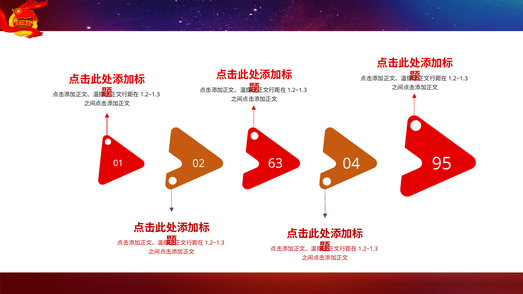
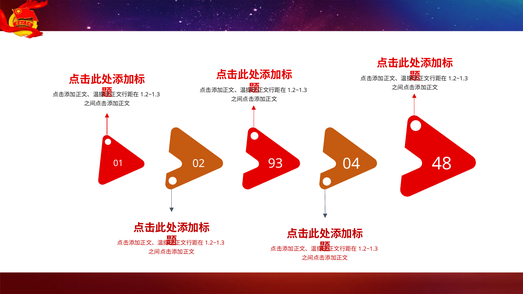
63: 63 -> 93 (275, 164)
95: 95 -> 48 (442, 164)
